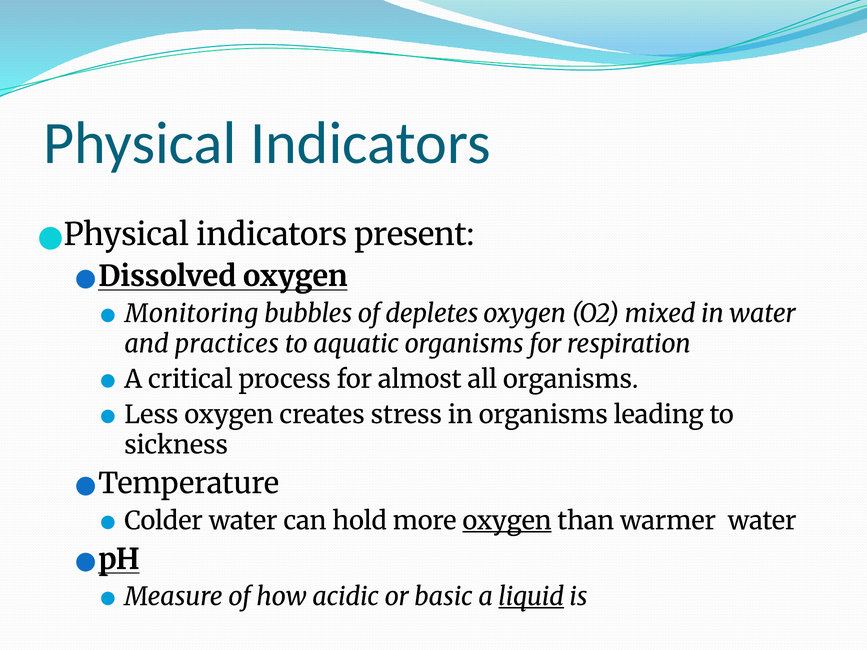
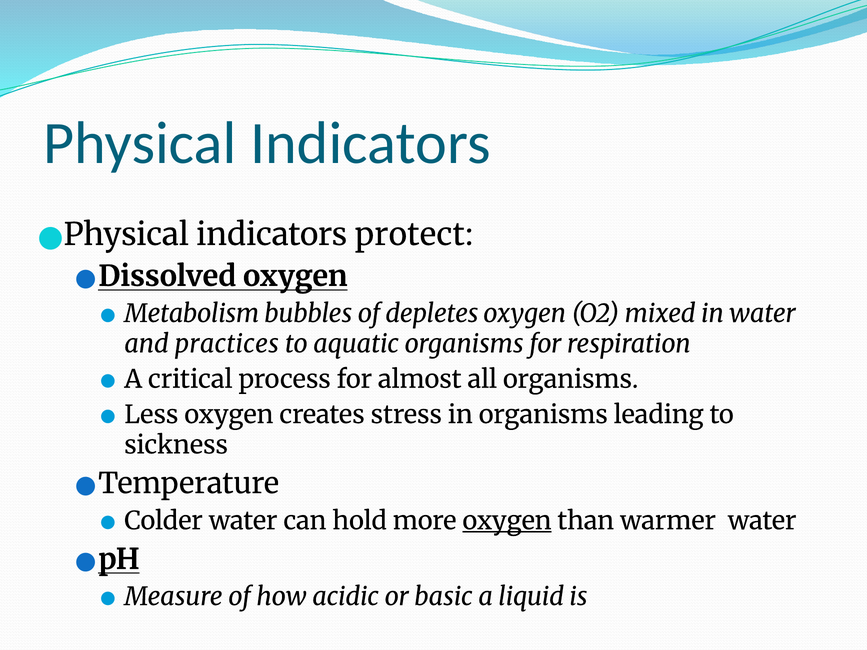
present: present -> protect (414, 235)
Monitoring: Monitoring -> Metabolism (192, 314)
liquid underline: present -> none (531, 597)
